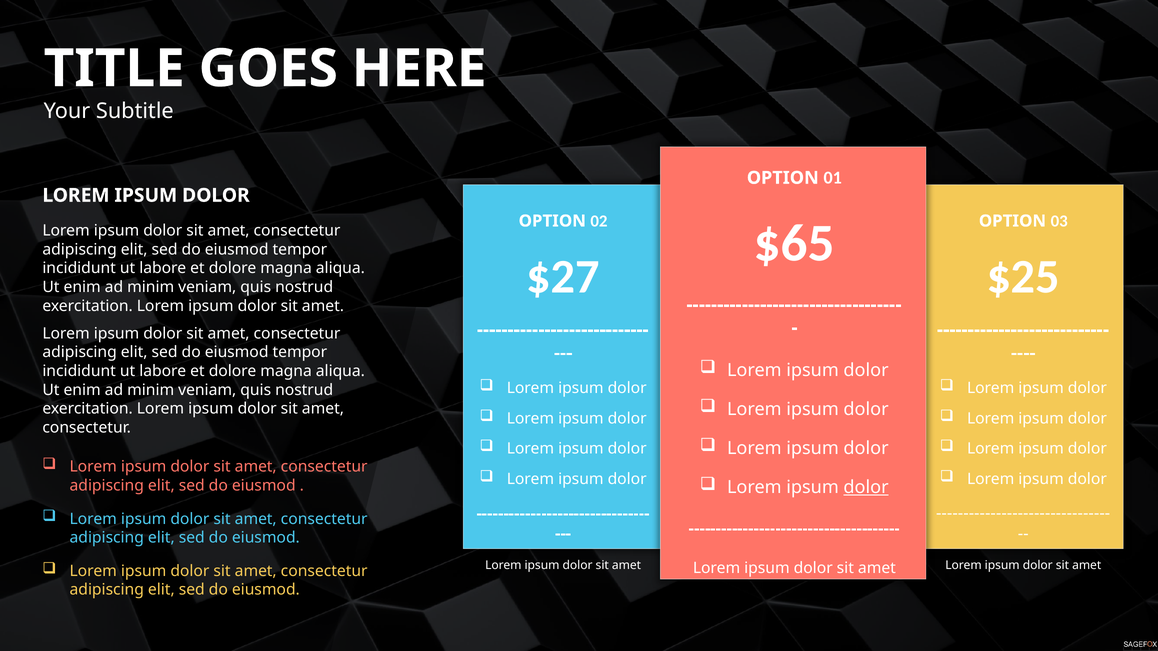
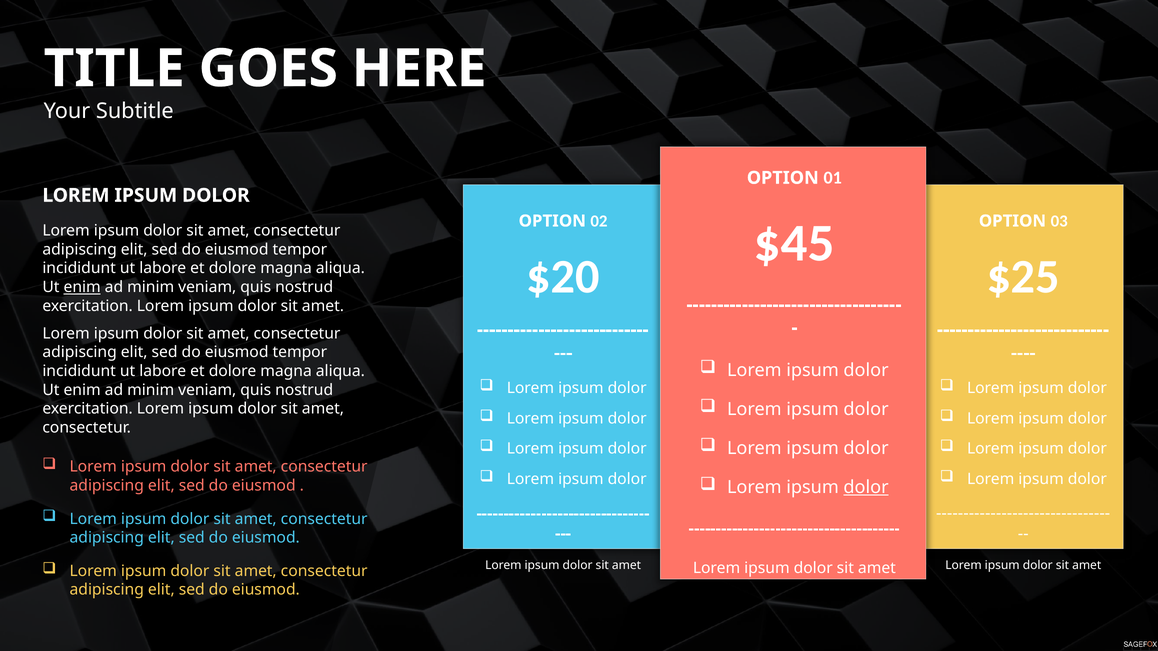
$65: $65 -> $45 (794, 243)
$27: $27 -> $20 (563, 277)
enim underline: none -> present (82, 287)
